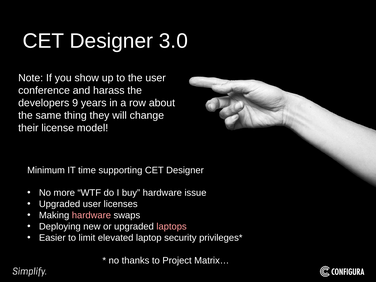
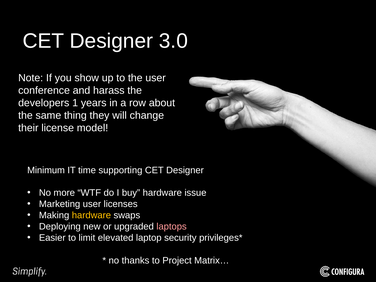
9: 9 -> 1 (75, 103)
Upgraded: Upgraded -> Marketing (60, 204)
hardware colour: pink -> yellow (91, 215)
